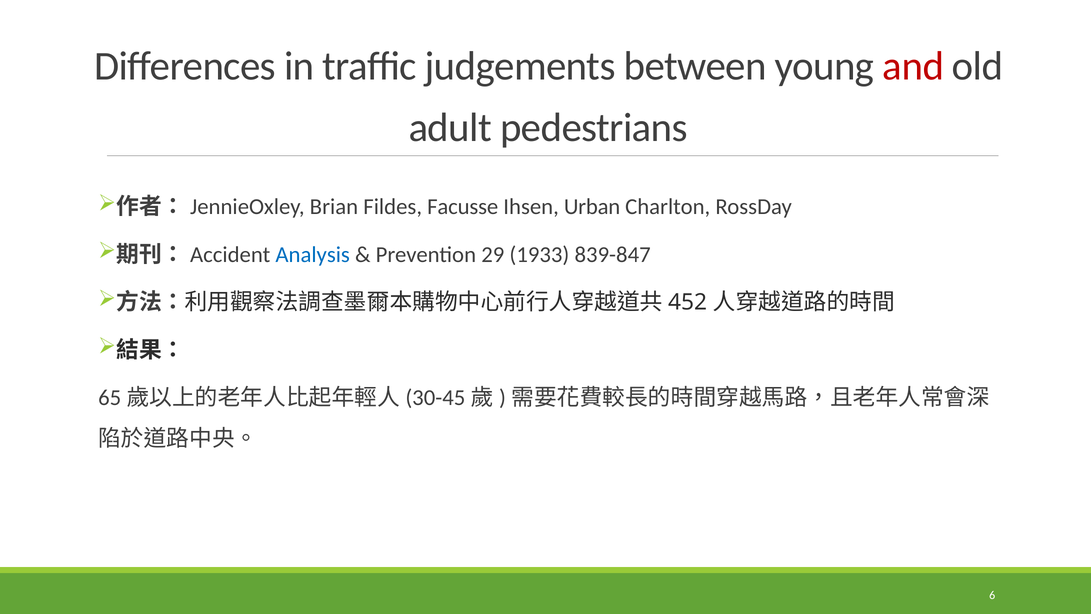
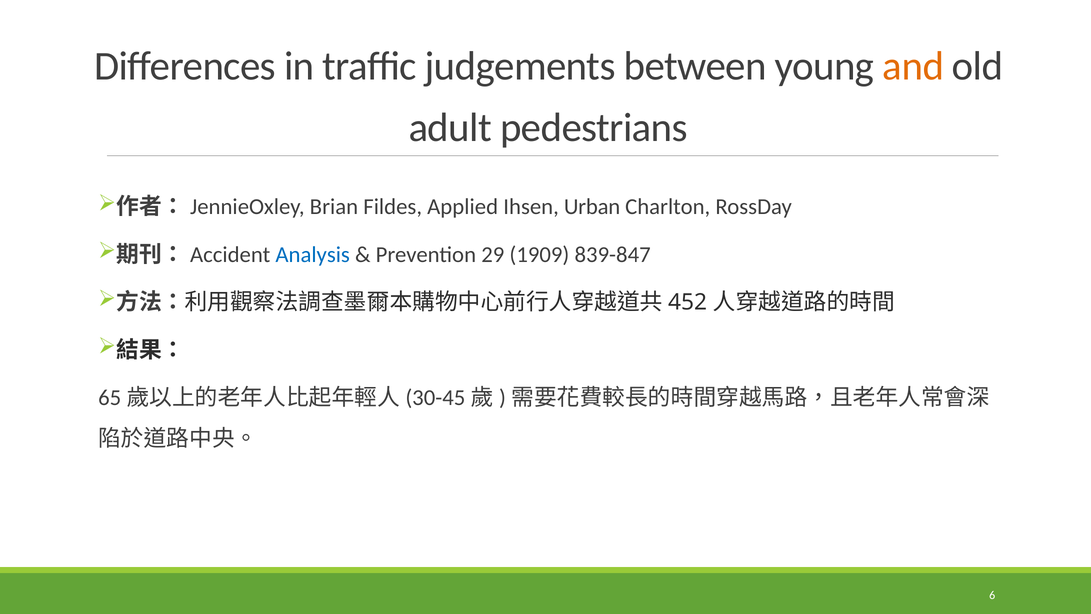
and colour: red -> orange (913, 66)
Facusse: Facusse -> Applied (463, 207)
1933: 1933 -> 1909 (539, 254)
